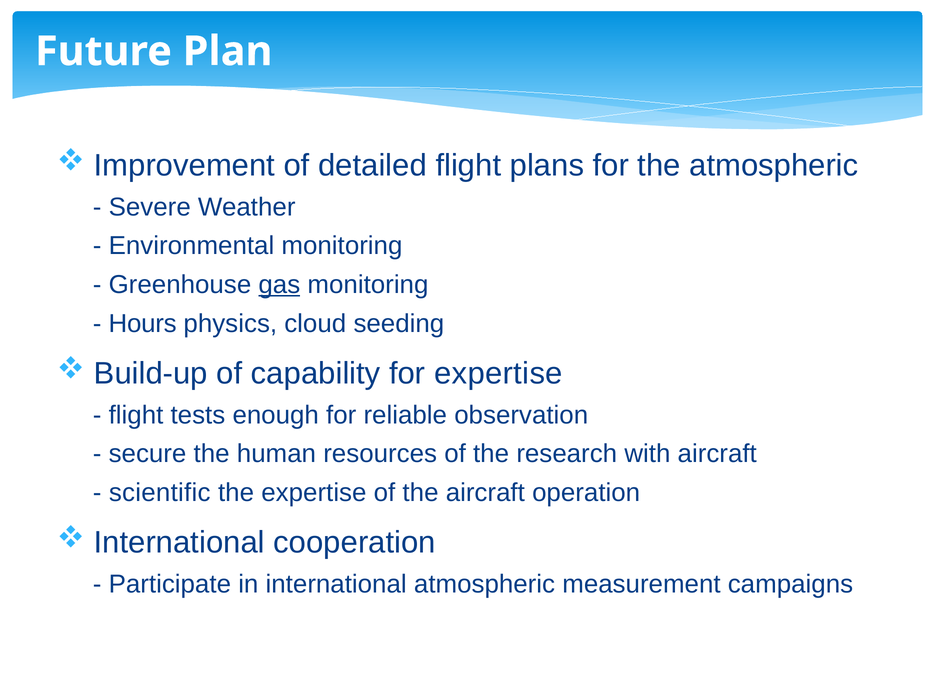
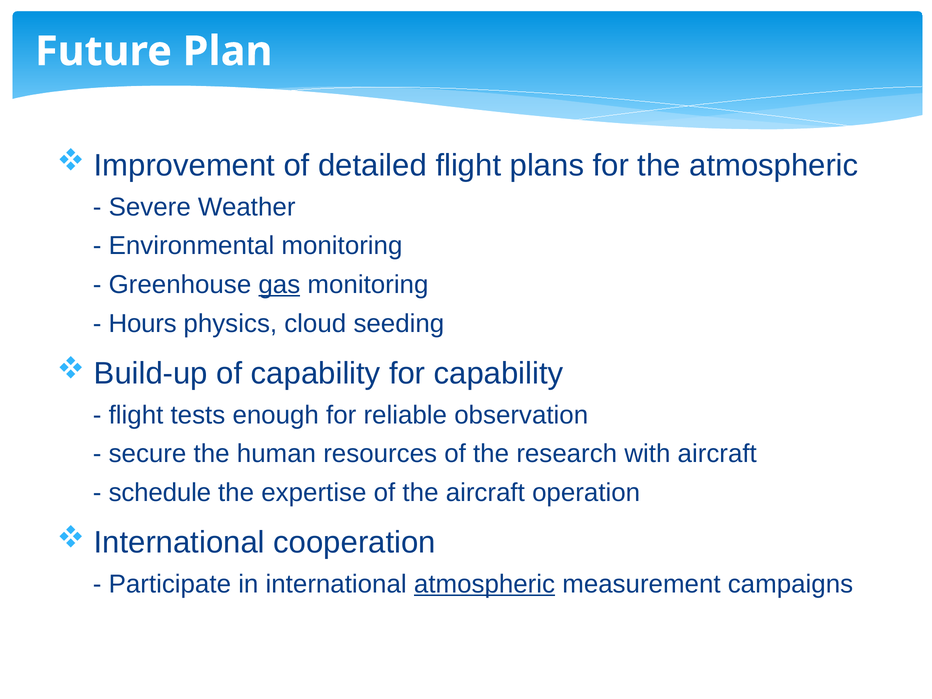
for expertise: expertise -> capability (499, 373)
scientific: scientific -> schedule (160, 493)
atmospheric underline: none -> present (485, 584)
